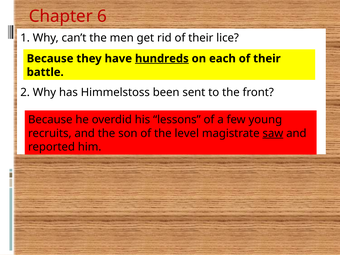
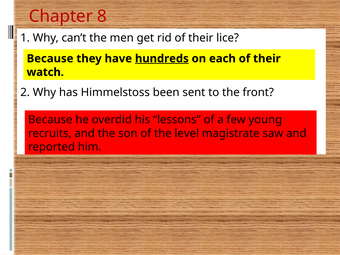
6: 6 -> 8 (102, 16)
battle: battle -> watch (45, 72)
saw underline: present -> none (273, 133)
